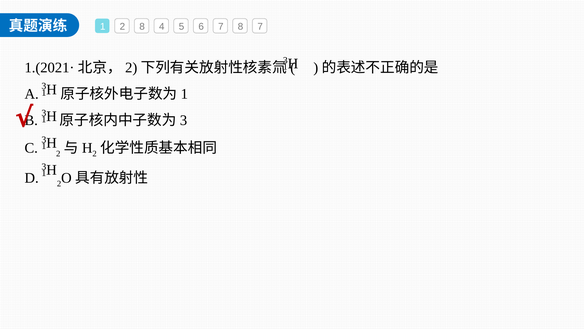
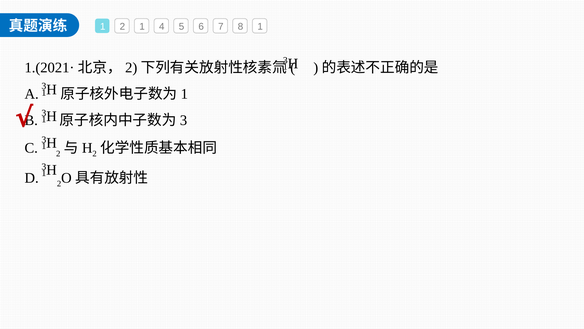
2 8: 8 -> 1 (142, 26)
8 7: 7 -> 1 (260, 26)
